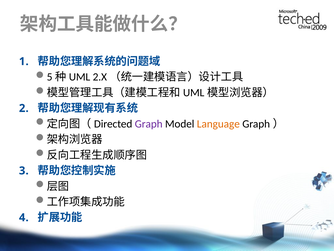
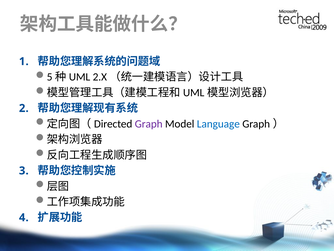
Language colour: orange -> blue (218, 124)
